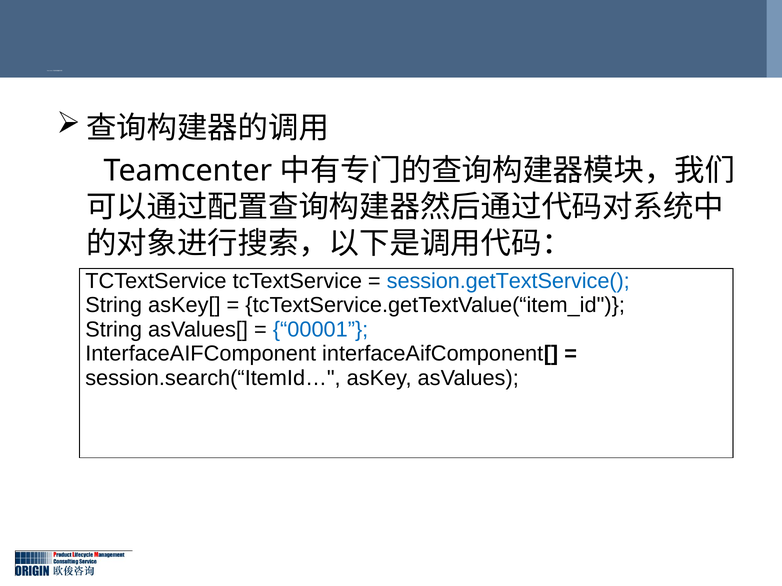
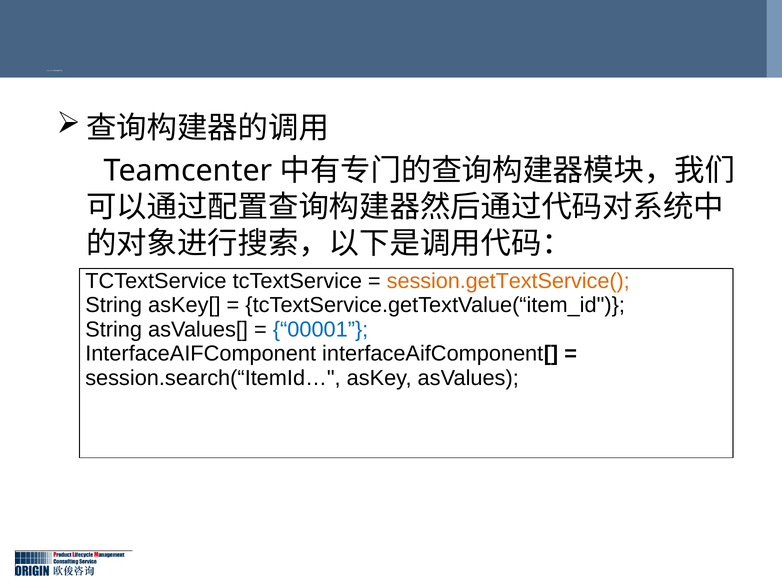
session.getTextService( colour: blue -> orange (508, 281)
